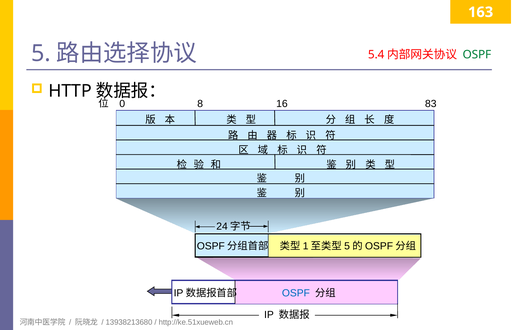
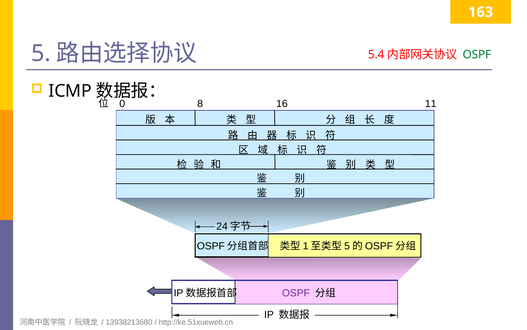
HTTP: HTTP -> ICMP (70, 91)
83: 83 -> 11 (431, 104)
OSPF colour: blue -> purple (296, 293)
